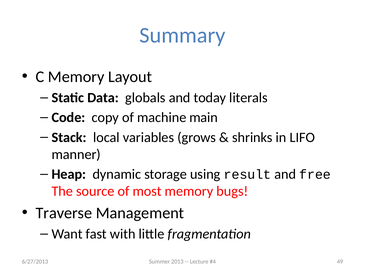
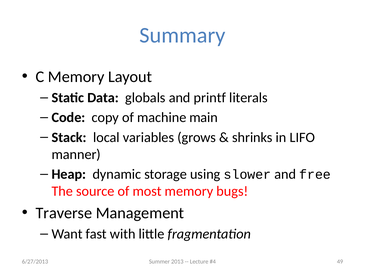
today: today -> printf (210, 98)
result: result -> slower (247, 174)
